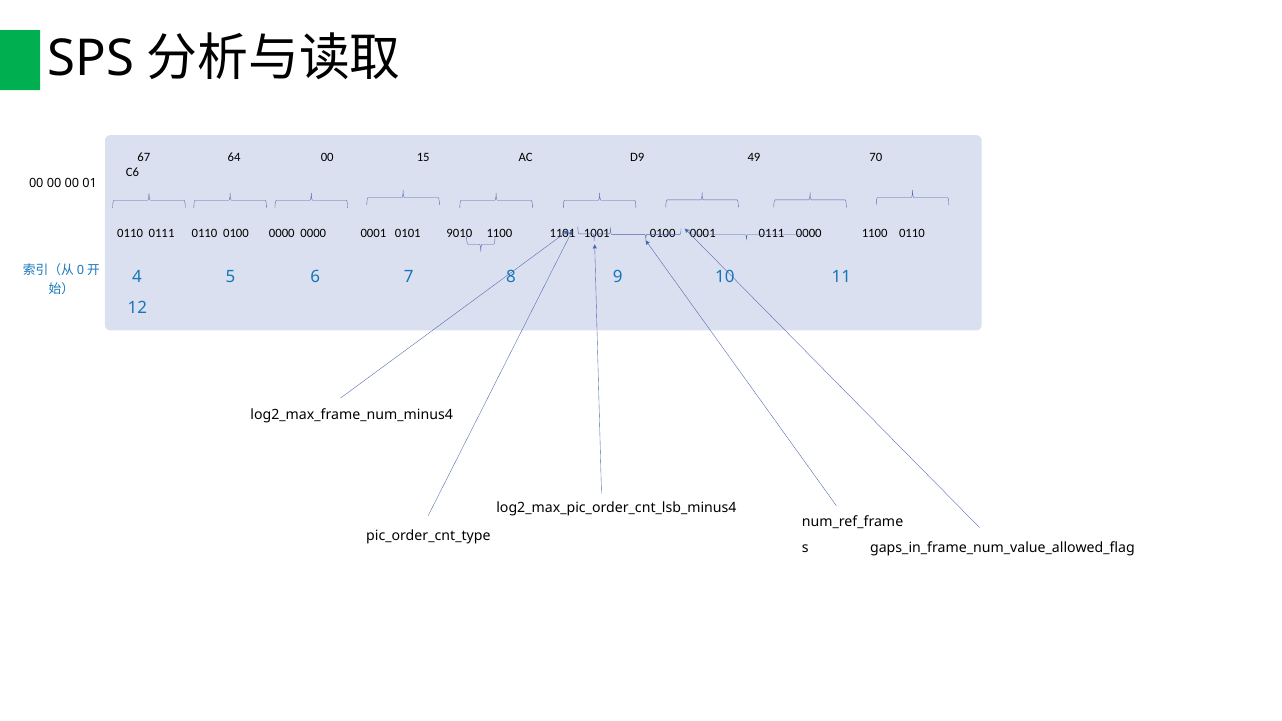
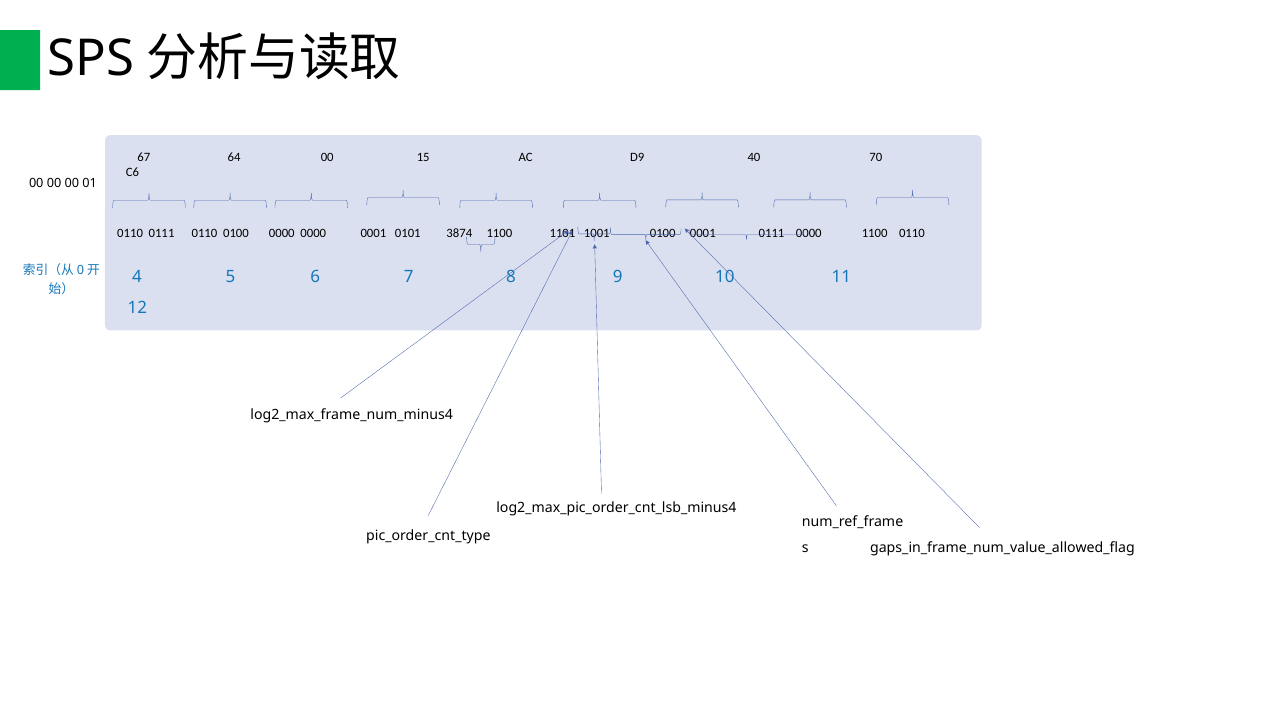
49: 49 -> 40 (754, 157)
9010: 9010 -> 3874 (459, 234)
